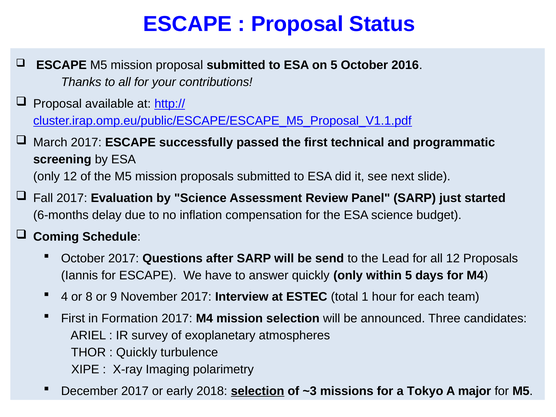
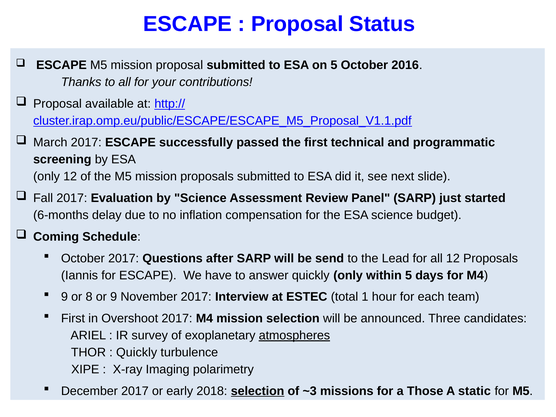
4: 4 -> 9 (64, 297)
Formation: Formation -> Overshoot (130, 319)
atmospheres underline: none -> present (294, 336)
Tokyo: Tokyo -> Those (425, 391)
major: major -> static (474, 391)
